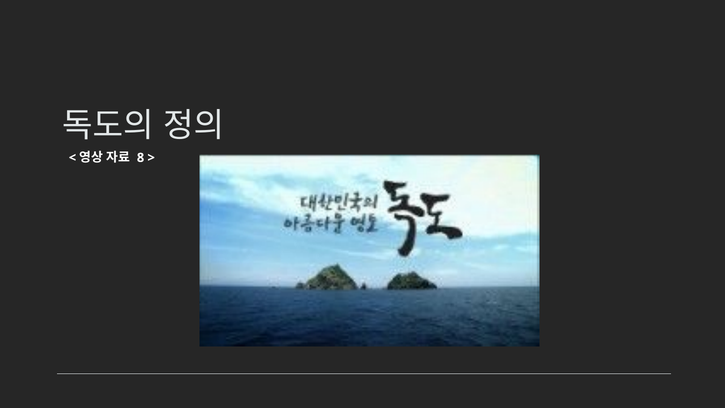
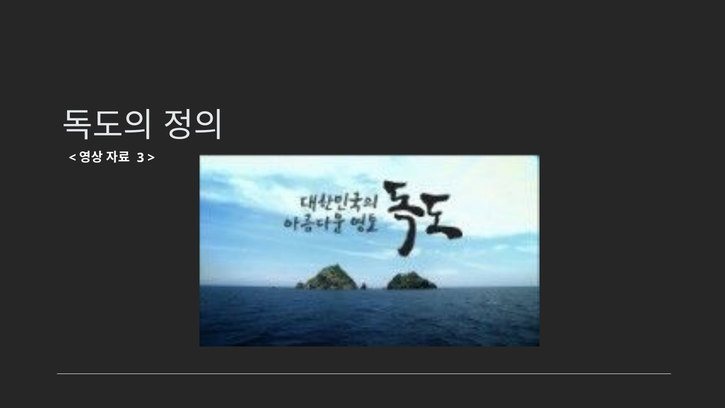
8: 8 -> 3 (141, 158)
